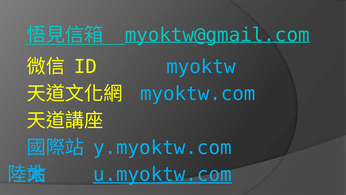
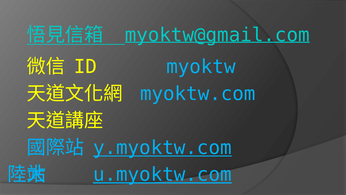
y.myoktw.com underline: none -> present (162, 147)
